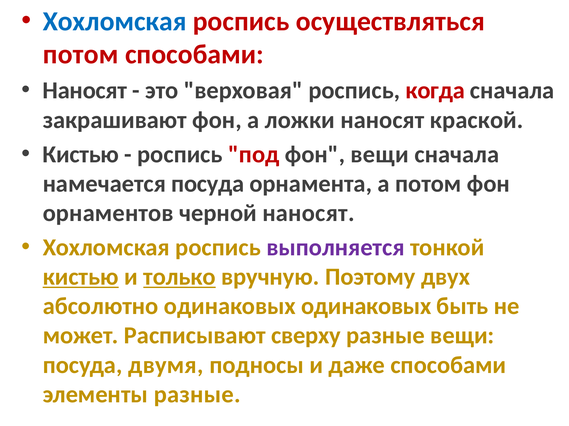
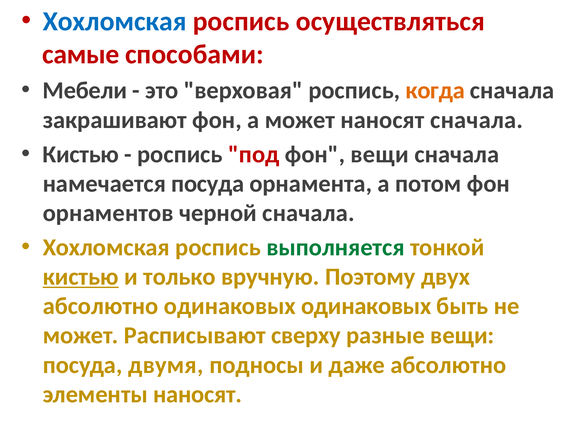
потом: потом -> самые (81, 55)
Наносят: Наносят -> Мебели (85, 91)
когда colour: red -> orange (435, 91)
а ложки: ложки -> может (300, 120)
наносят краской: краской -> сначала (477, 120)
черной наносят: наносят -> сначала (308, 213)
выполняется colour: purple -> green (335, 248)
только underline: present -> none (180, 277)
даже способами: способами -> абсолютно (448, 366)
элементы разные: разные -> наносят (197, 395)
